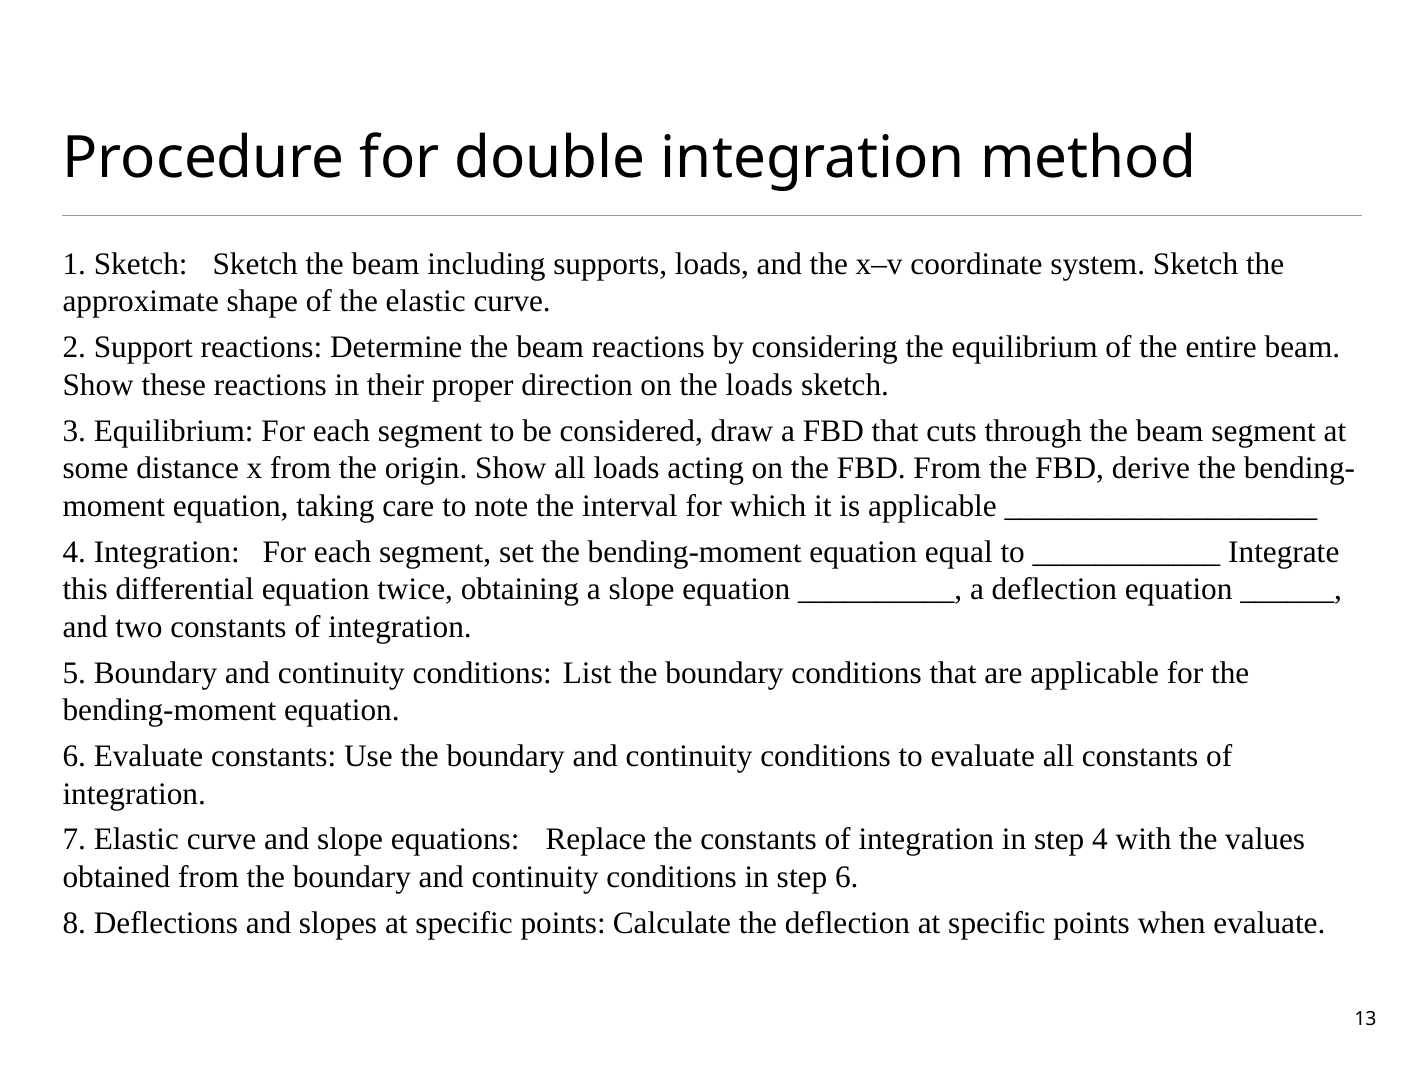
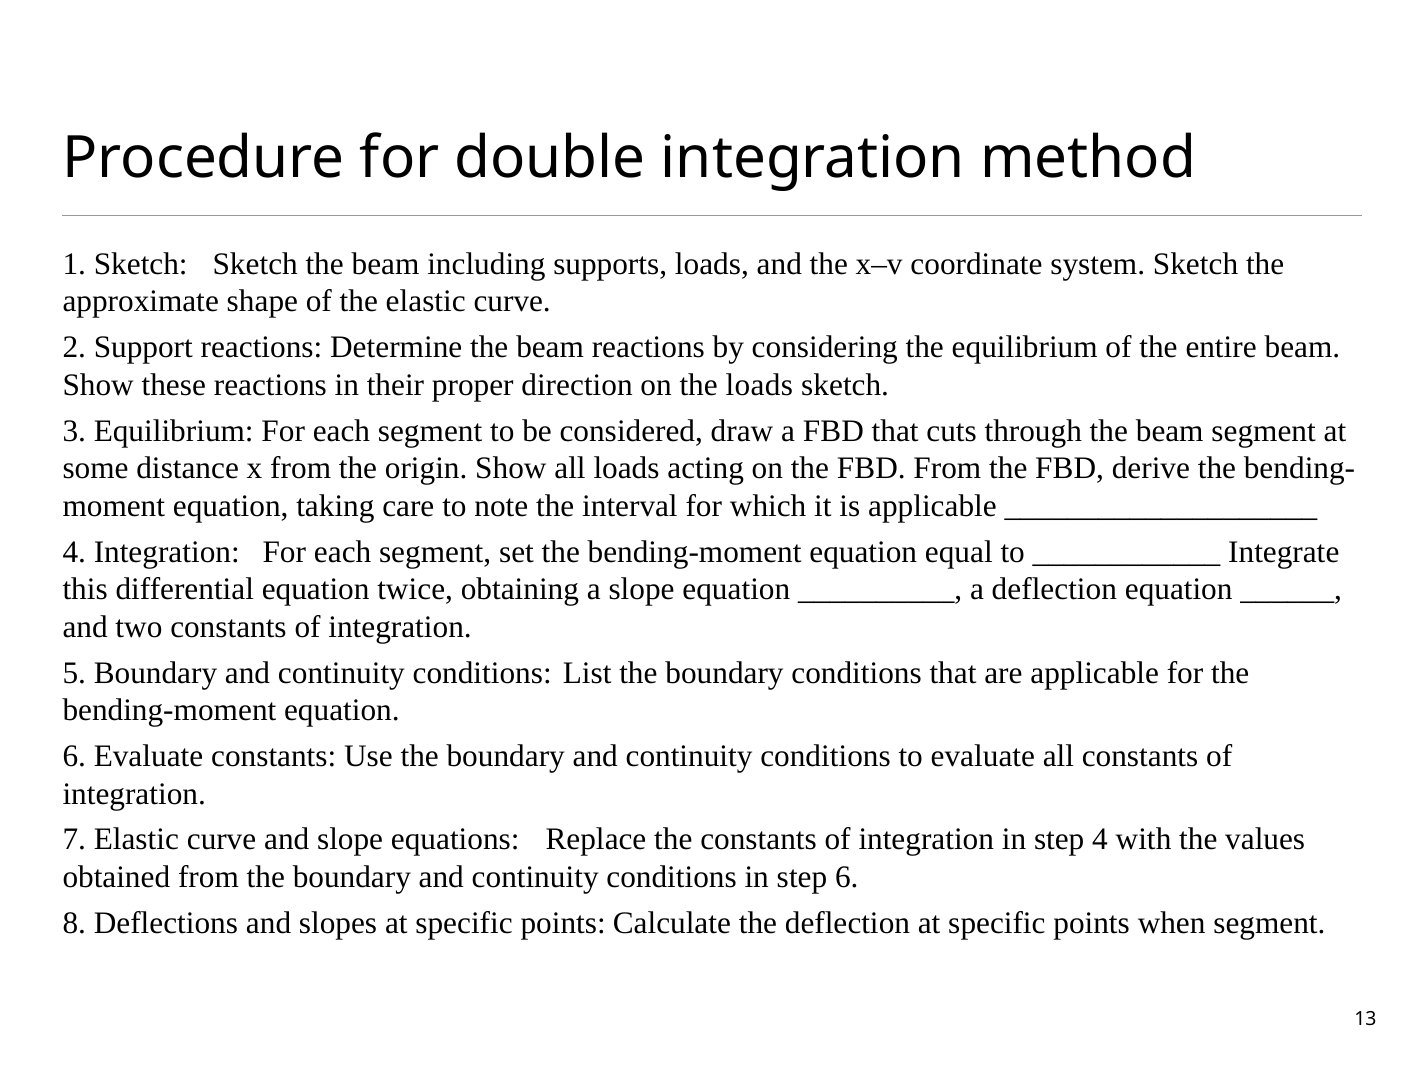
when evaluate: evaluate -> segment (1269, 923)
